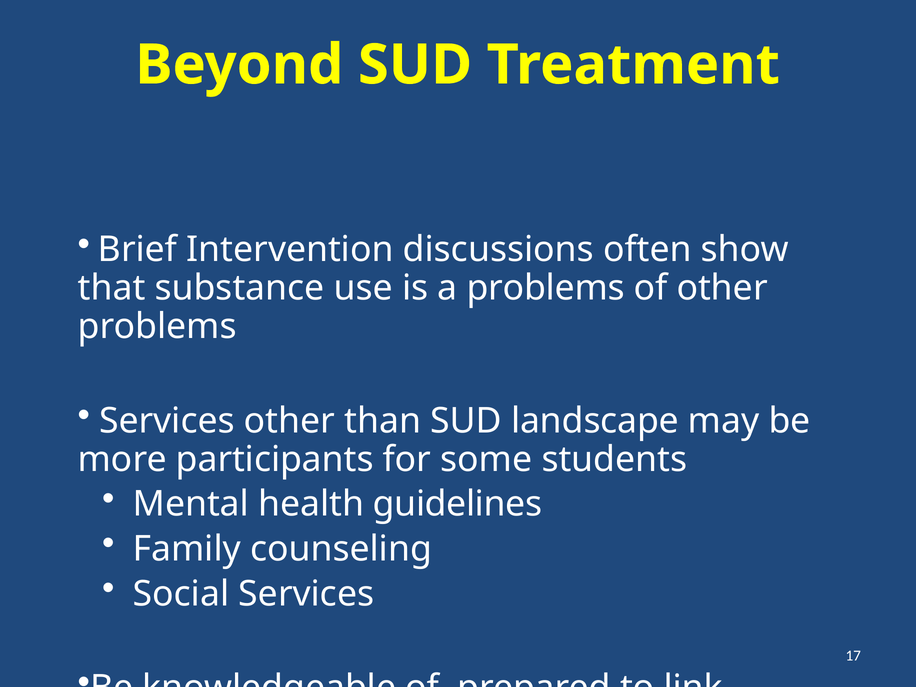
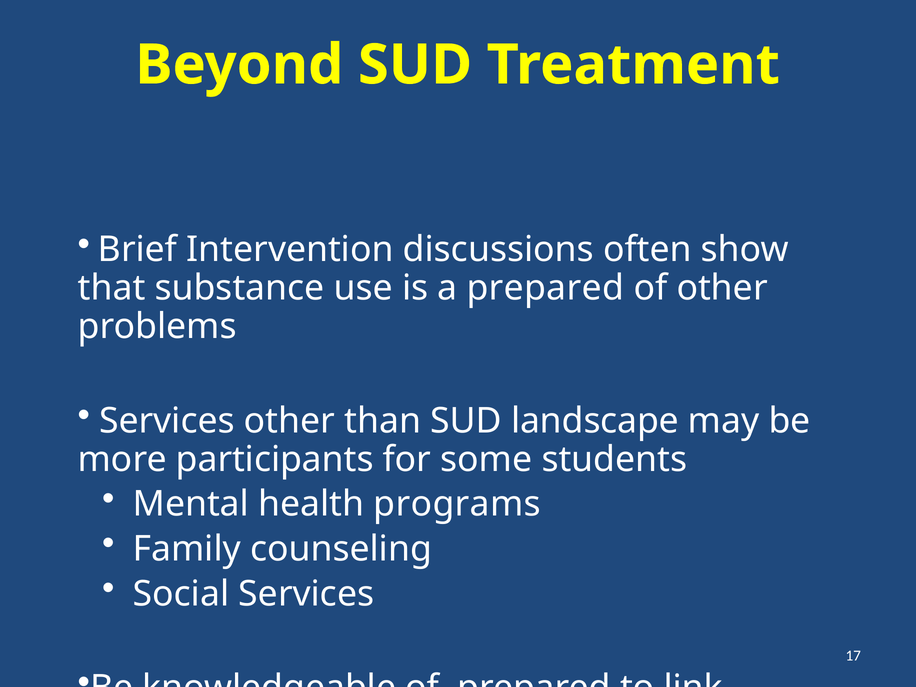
a problems: problems -> prepared (545, 288)
guidelines: guidelines -> programs (457, 504)
